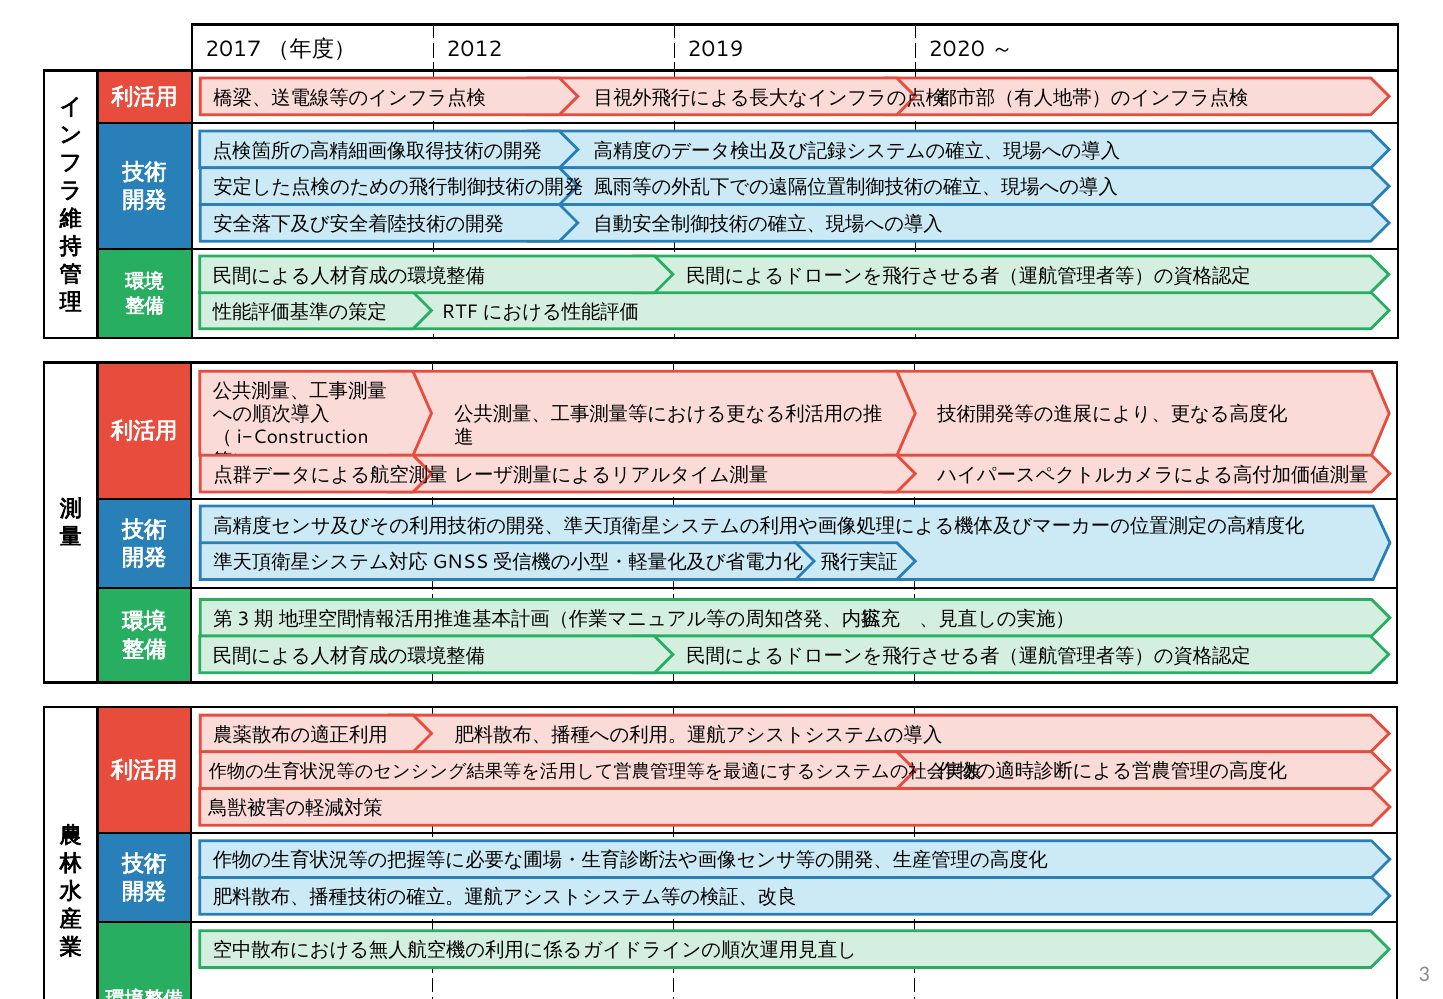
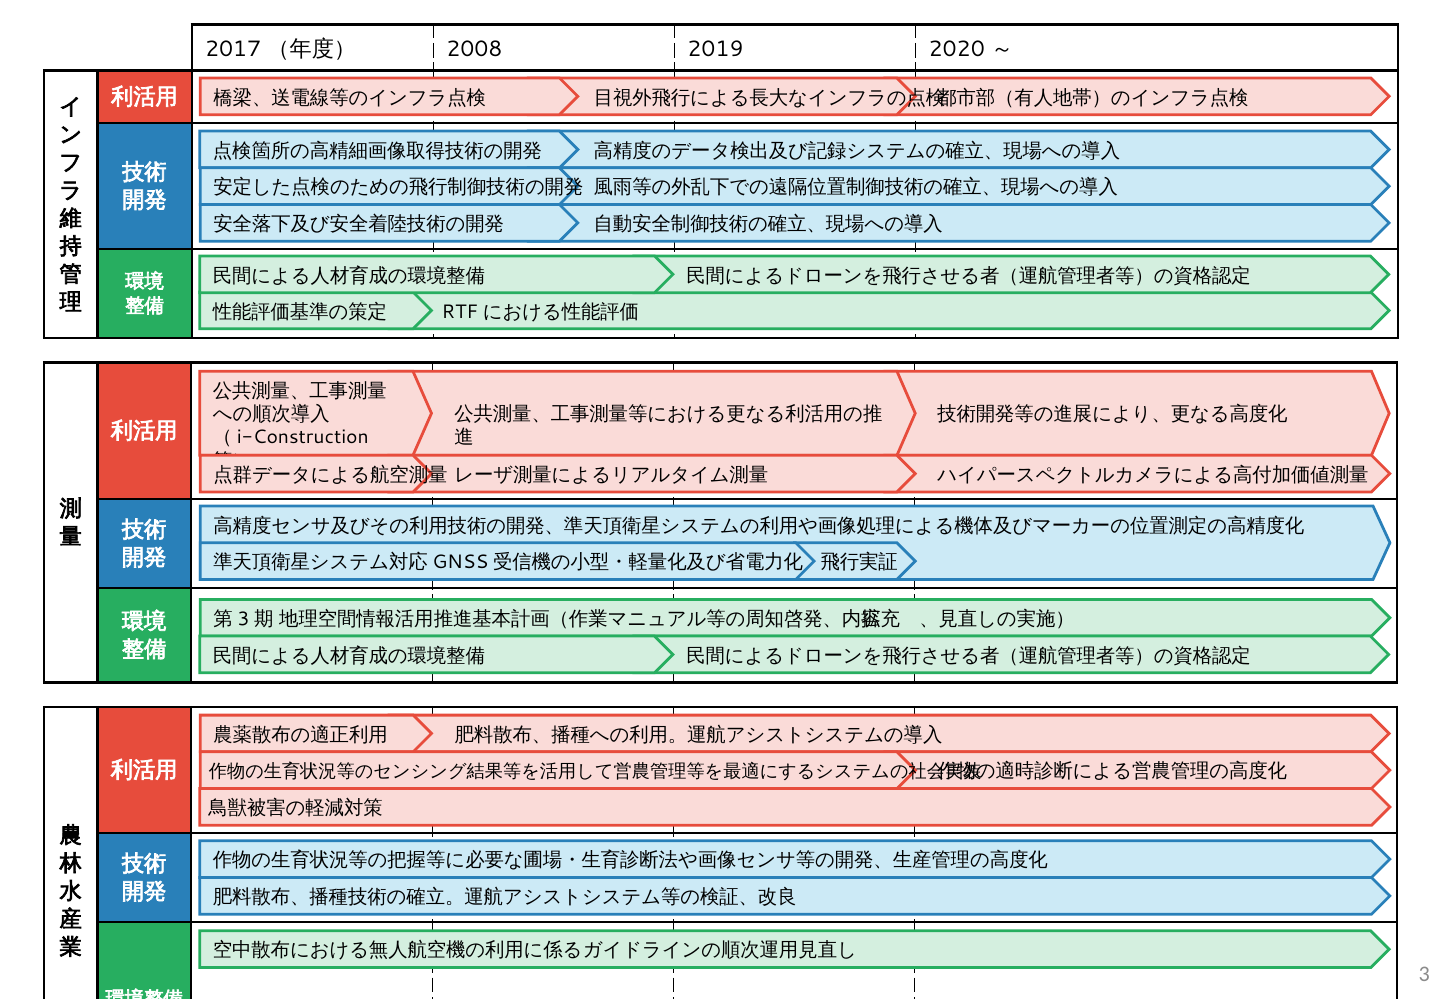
2012: 2012 -> 2008 (474, 49)
